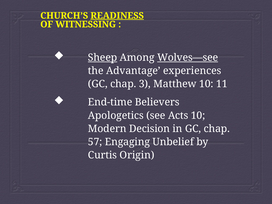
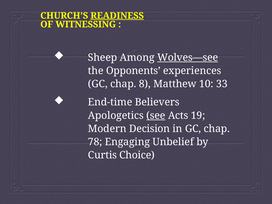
Sheep underline: present -> none (103, 57)
Advantage: Advantage -> Opponents (133, 71)
3: 3 -> 8 (145, 84)
11: 11 -> 33 (222, 84)
see underline: none -> present (156, 115)
Acts 10: 10 -> 19 (198, 115)
57: 57 -> 78 (95, 142)
Origin: Origin -> Choice (137, 155)
